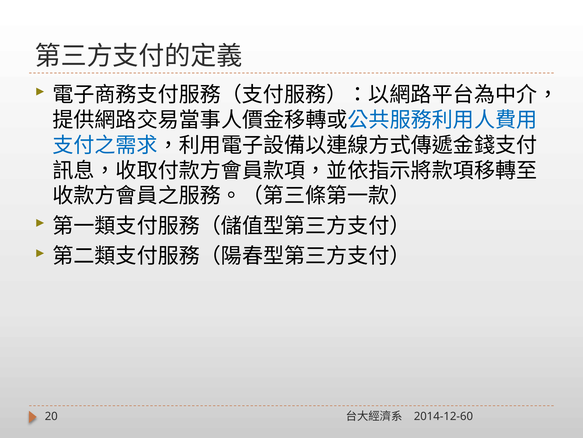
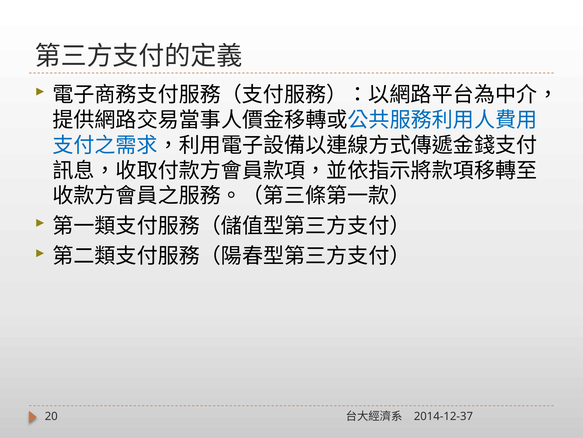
2014-12-60: 2014-12-60 -> 2014-12-37 (443, 416)
